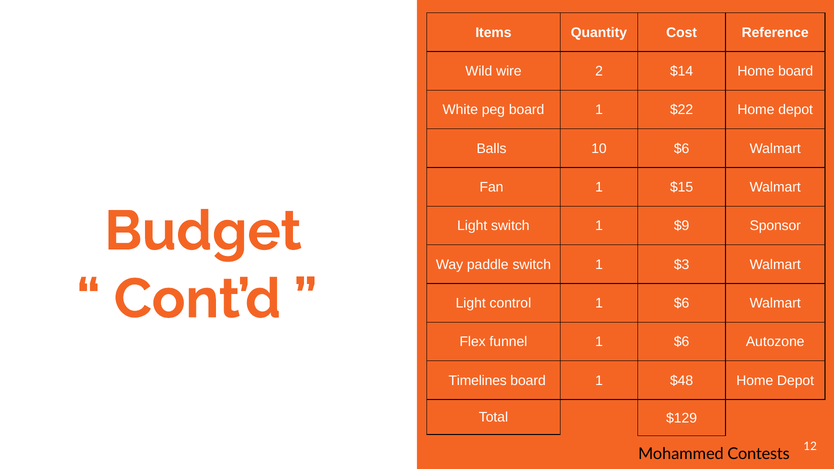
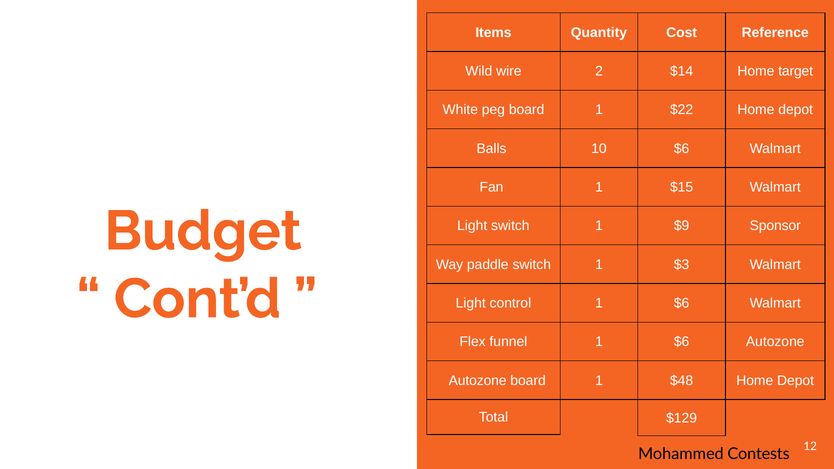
Home board: board -> target (796, 71)
Timelines: Timelines -> Autozone (478, 381)
